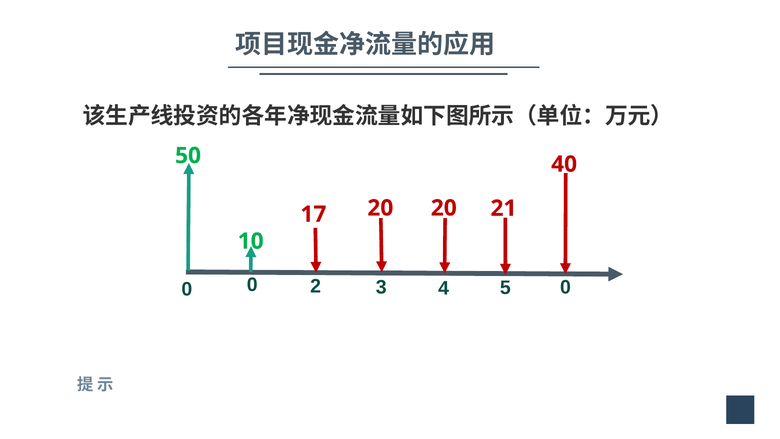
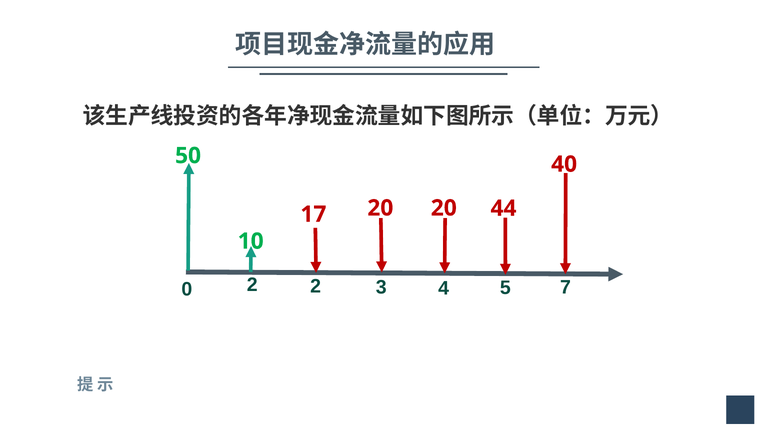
21: 21 -> 44 (504, 208)
0 0: 0 -> 2 (252, 285)
4 0: 0 -> 7 (565, 287)
